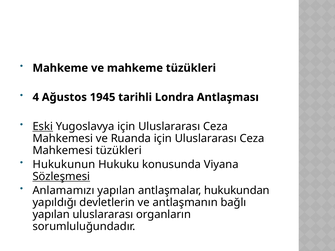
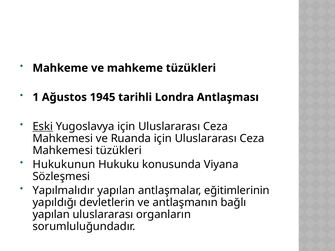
4: 4 -> 1 (36, 97)
Sözleşmesi underline: present -> none (61, 177)
Anlamamızı: Anlamamızı -> Yapılmalıdır (64, 191)
hukukundan: hukukundan -> eğitimlerinin (237, 191)
